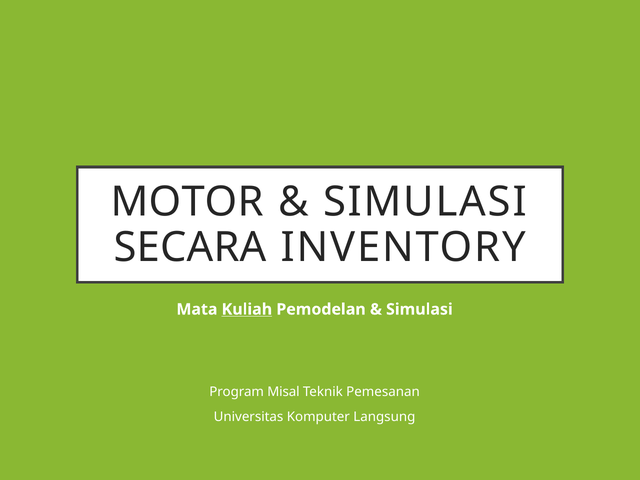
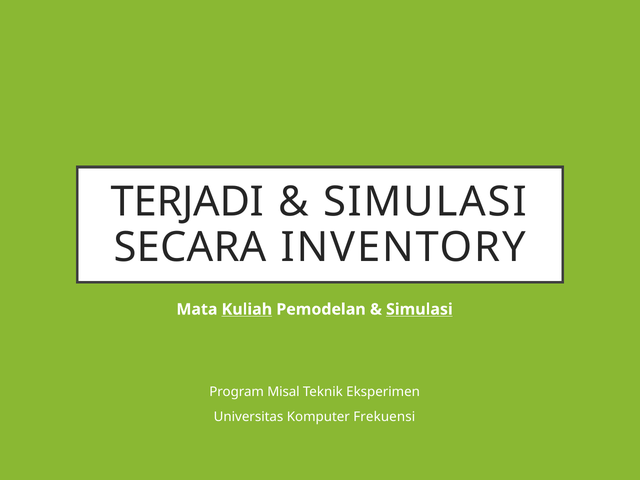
MOTOR: MOTOR -> TERJADI (187, 202)
Simulasi underline: none -> present (419, 309)
Pemesanan: Pemesanan -> Eksperimen (383, 392)
Langsung: Langsung -> Frekuensi (384, 417)
